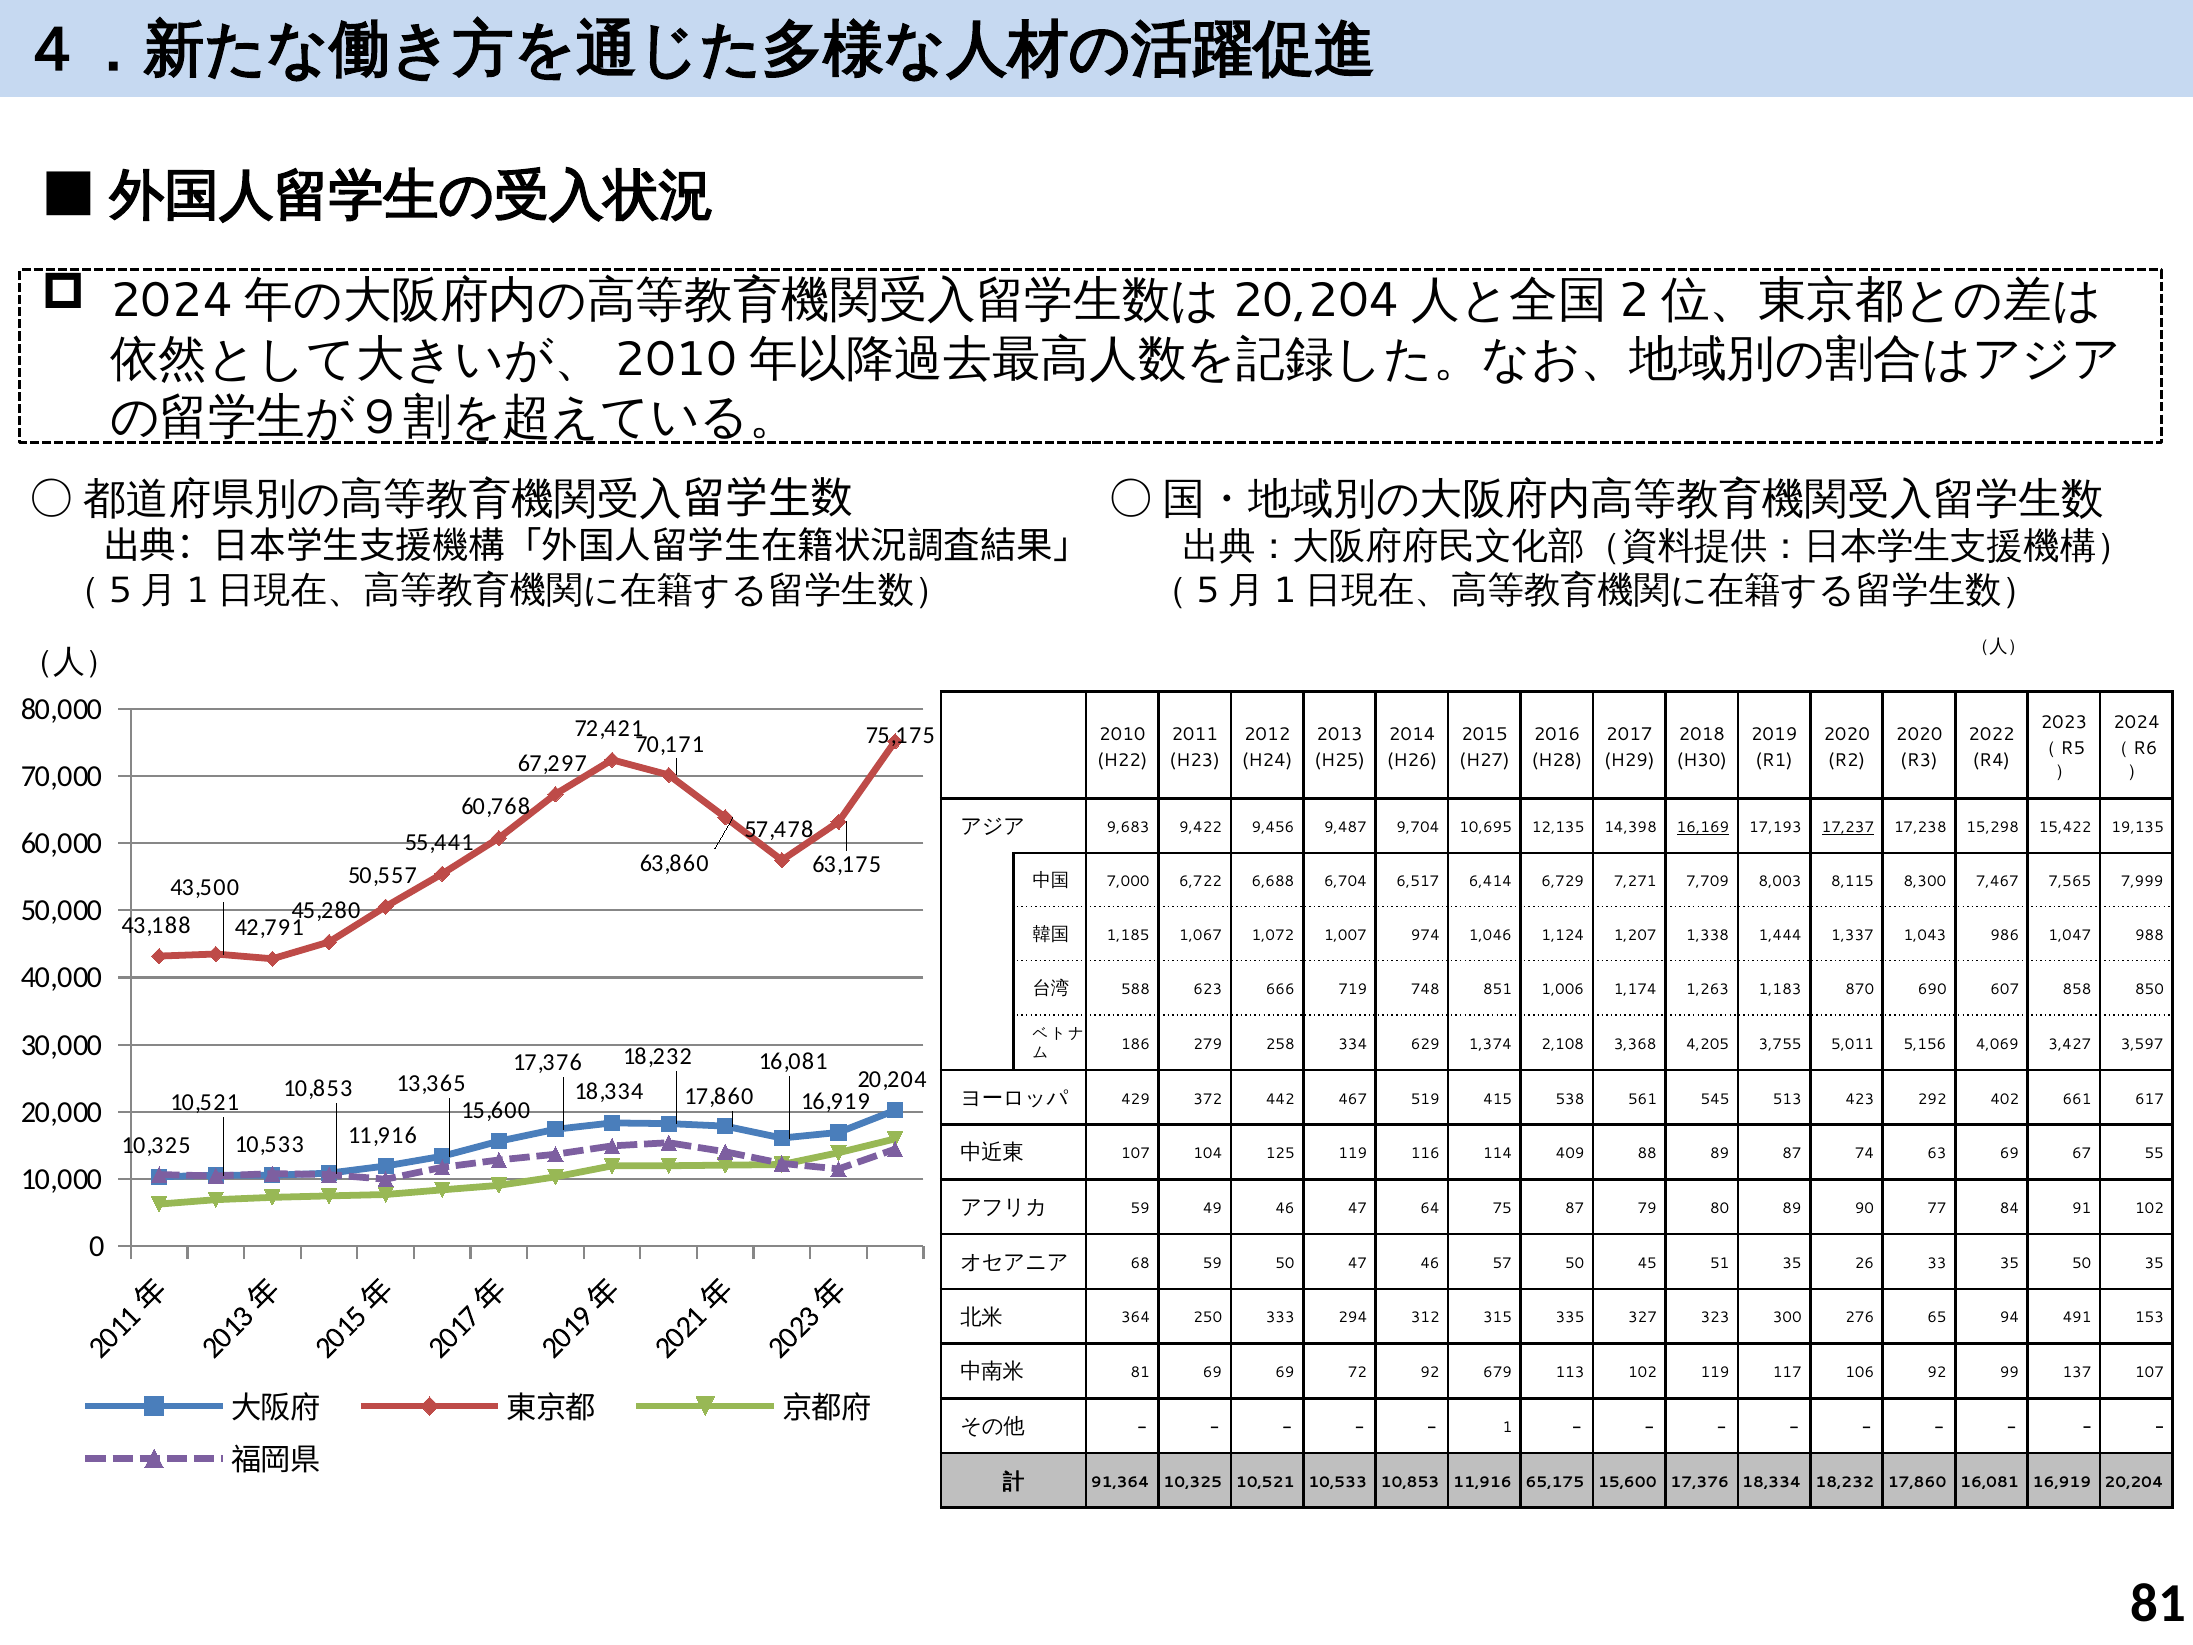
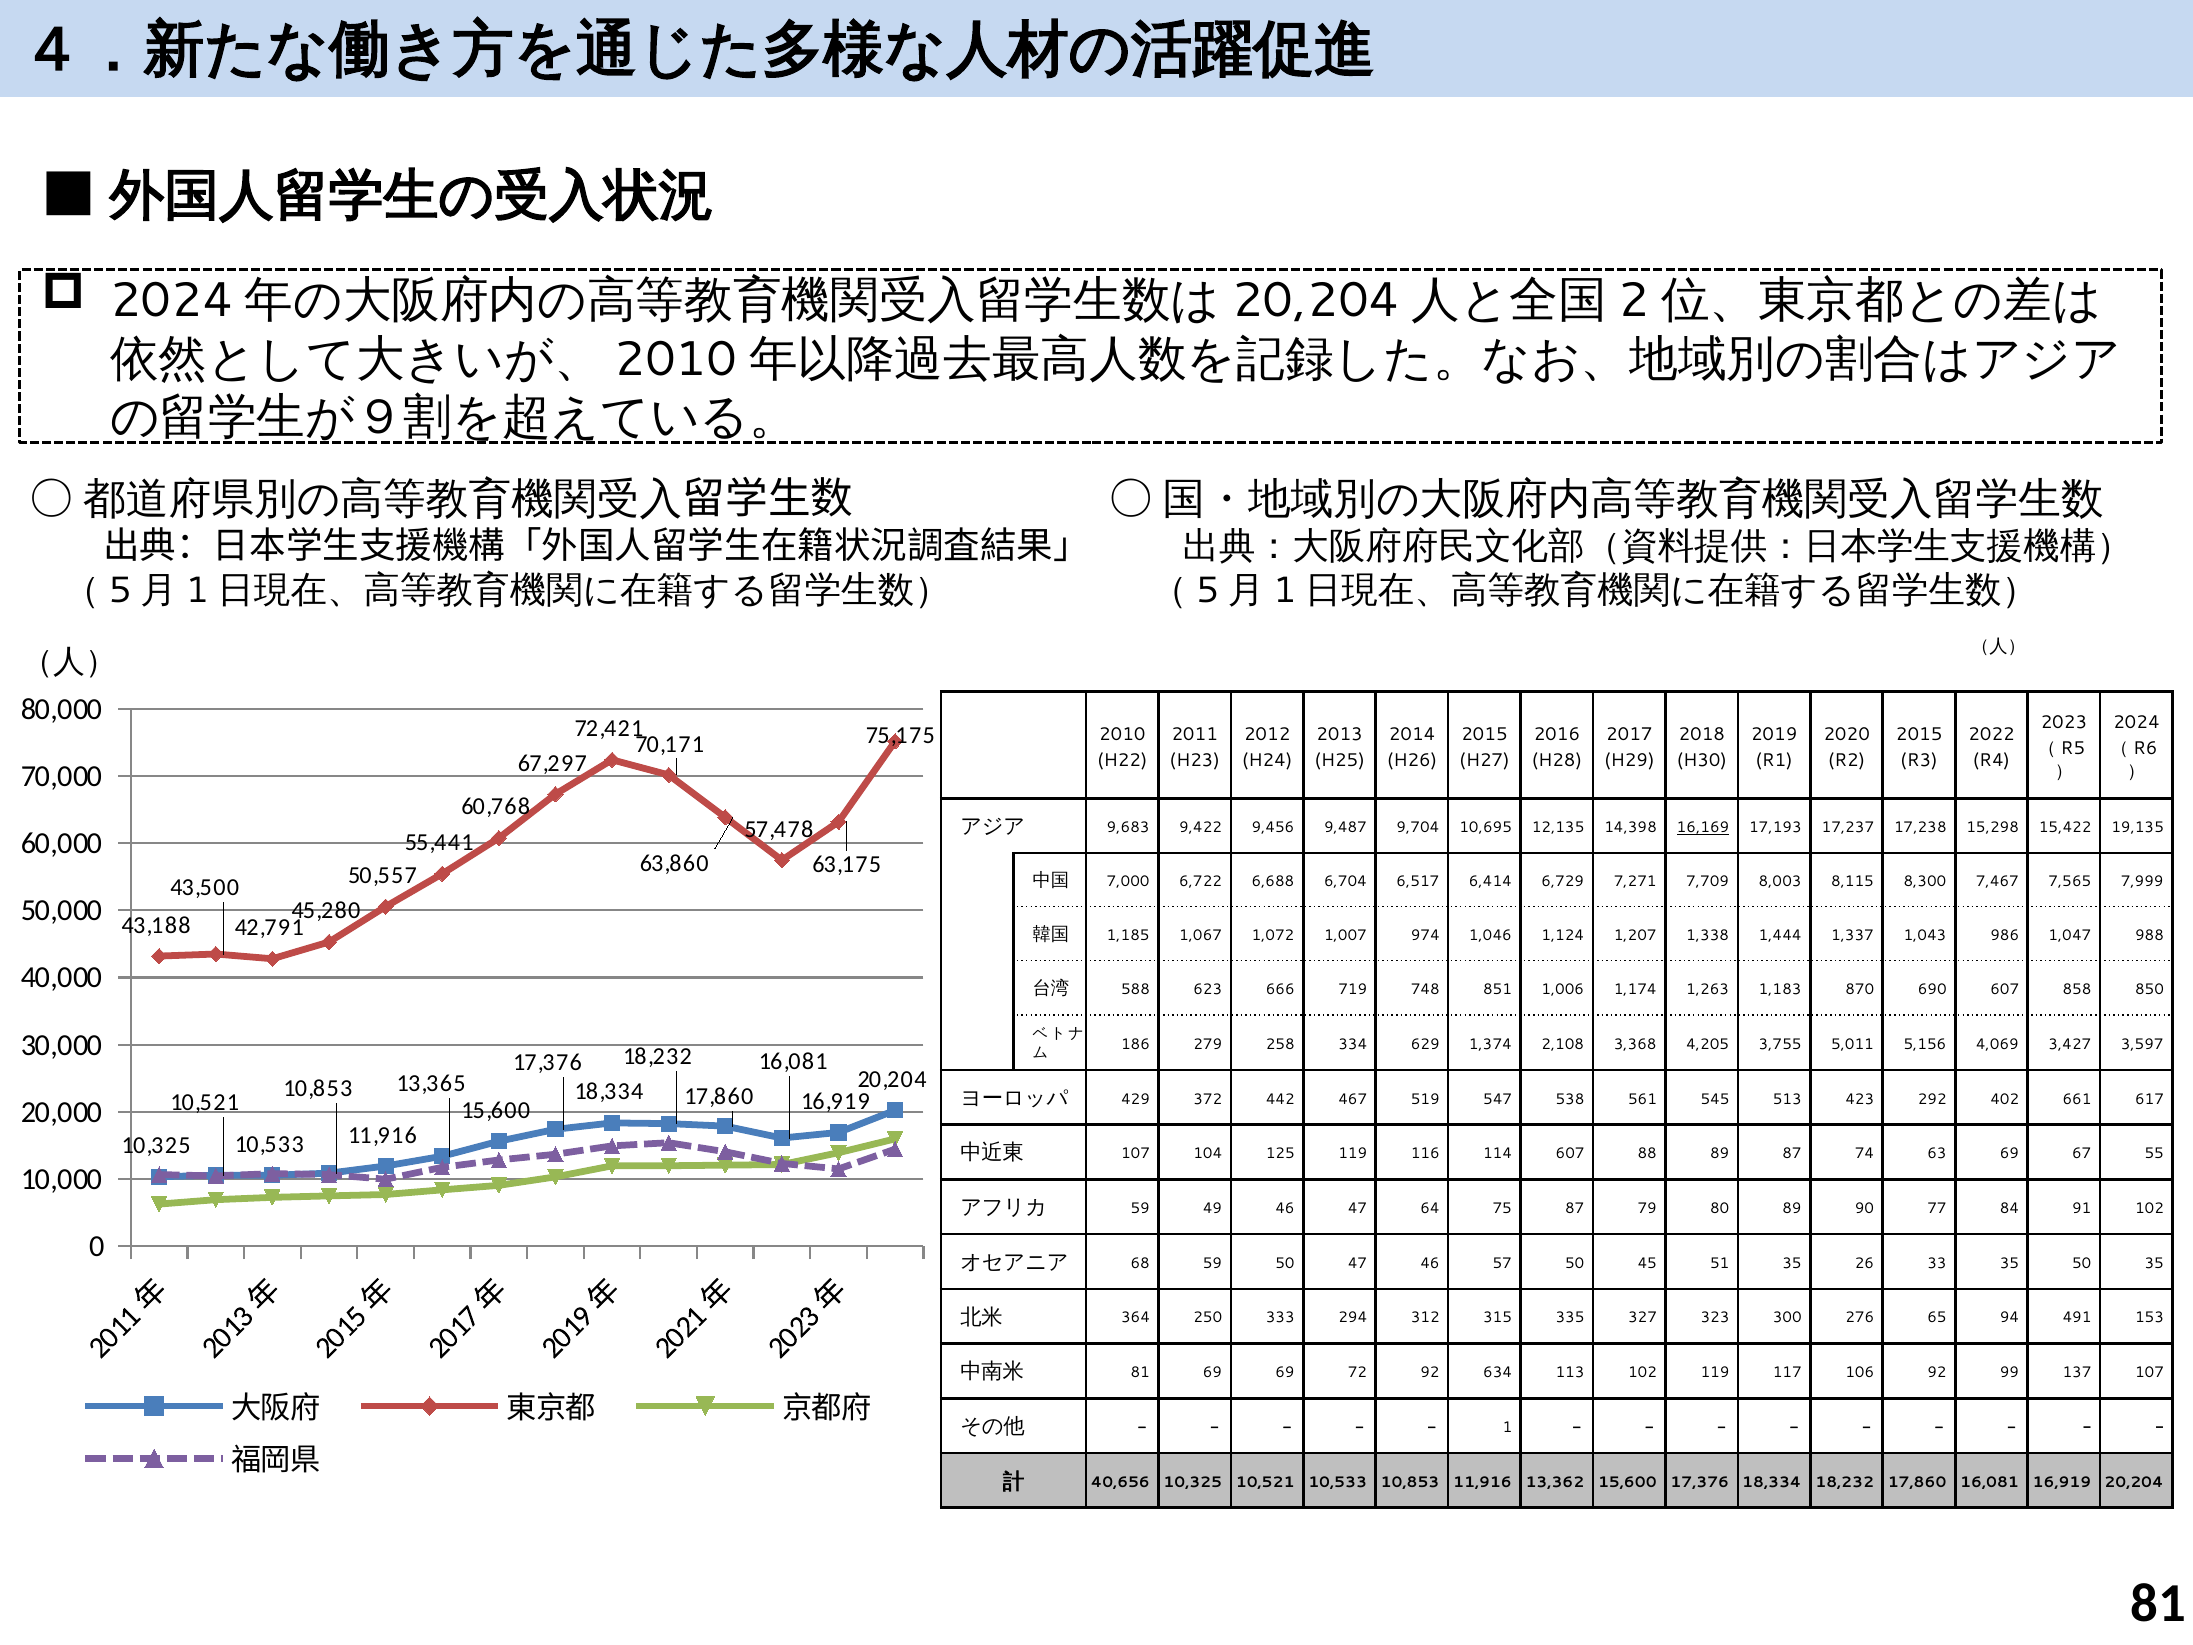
2020: 2020 -> 2015 (1919, 734)
17,237 underline: present -> none (1848, 827)
415: 415 -> 547 (1498, 1099)
114 409: 409 -> 607 (1570, 1154)
679: 679 -> 634 (1498, 1373)
91,364: 91,364 -> 40,656 (1120, 1482)
65,175: 65,175 -> 13,362 (1555, 1482)
